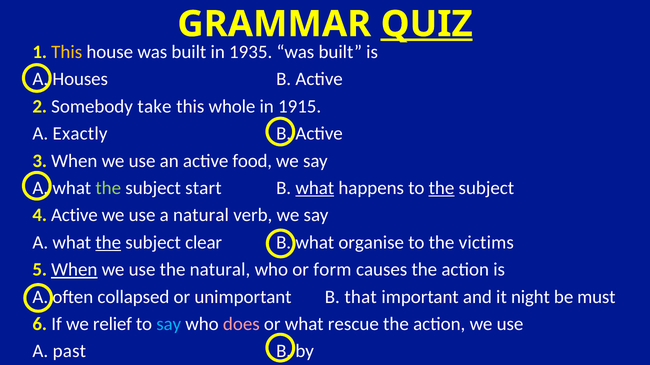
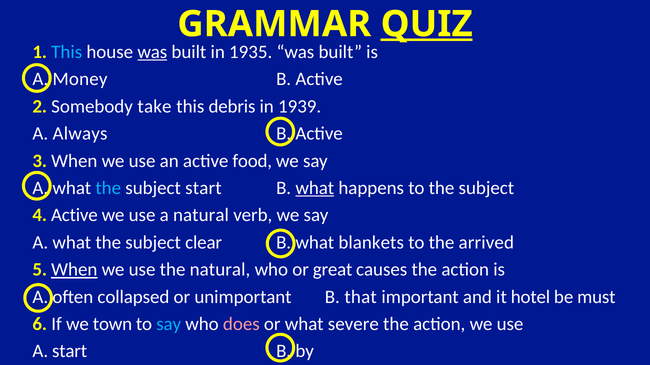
This colour: yellow -> light blue (67, 52)
was underline: none -> present (152, 52)
Houses: Houses -> Money (80, 79)
whole: whole -> debris (232, 107)
1915: 1915 -> 1939 (300, 107)
Exactly: Exactly -> Always (80, 134)
the colour: light green -> light blue (108, 188)
the underline: present -> none (442, 188)
the underline: present -> none (108, 243)
organise: organise -> blankets (371, 243)
victims: victims -> arrived (486, 243)
form: form -> great (333, 270)
night: night -> hotel (530, 297)
relief: relief -> town (112, 325)
rescue: rescue -> severe (353, 325)
A past: past -> start (70, 352)
